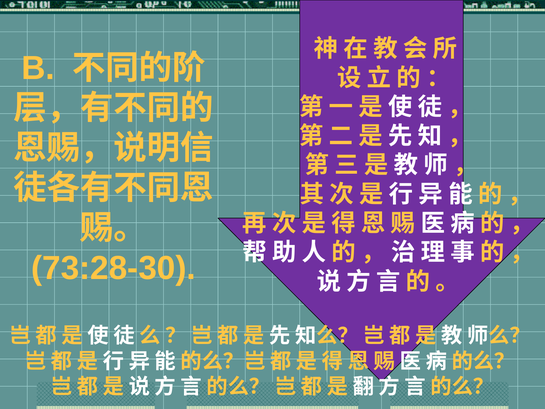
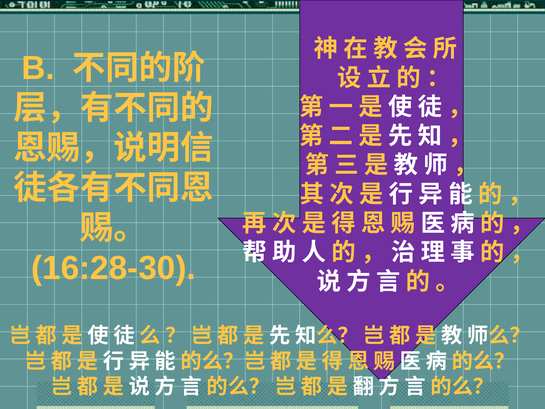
73:28-30: 73:28-30 -> 16:28-30 (113, 268)
